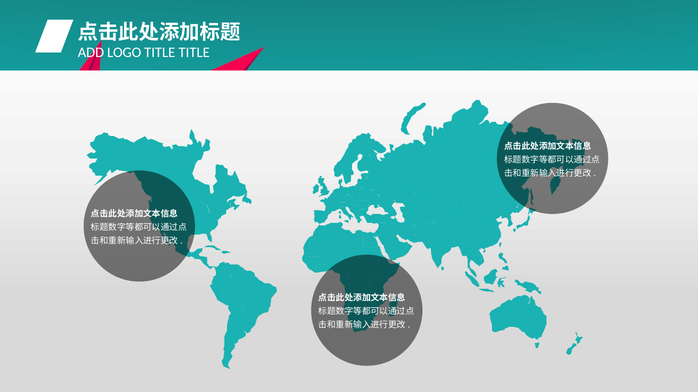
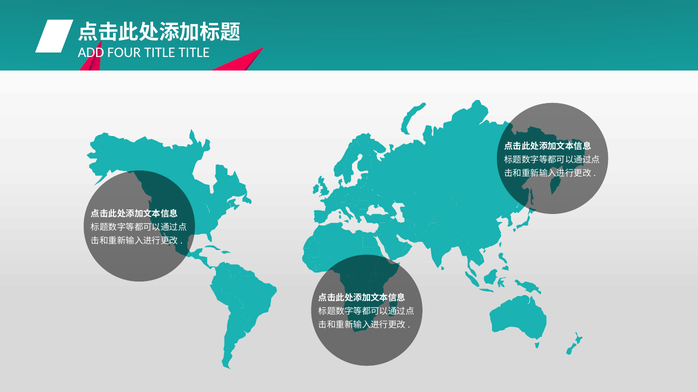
LOGO: LOGO -> FOUR (124, 52)
